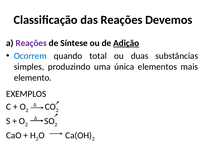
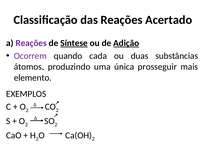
Devemos: Devemos -> Acertado (169, 20)
Síntese underline: none -> present (74, 43)
Ocorrem colour: blue -> purple (30, 56)
total: total -> cada (98, 56)
simples: simples -> átomos (29, 67)
elementos: elementos -> prosseguir (157, 67)
